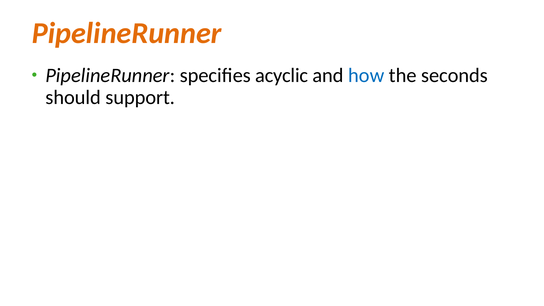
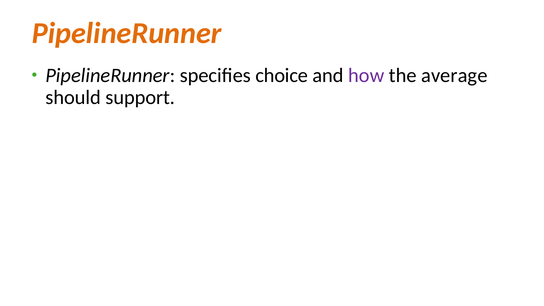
acyclic: acyclic -> choice (282, 76)
how colour: blue -> purple (366, 76)
seconds: seconds -> average (454, 76)
